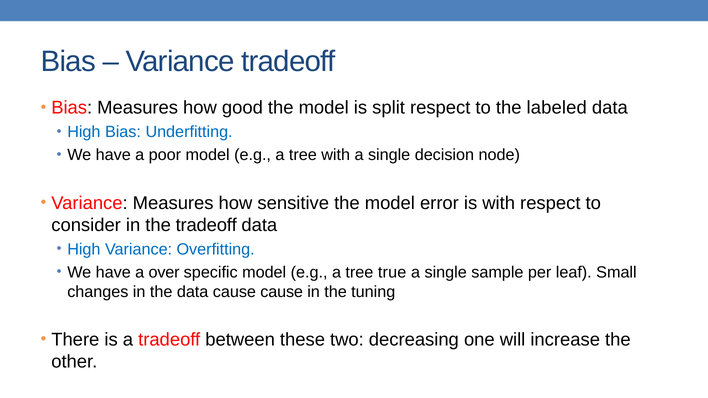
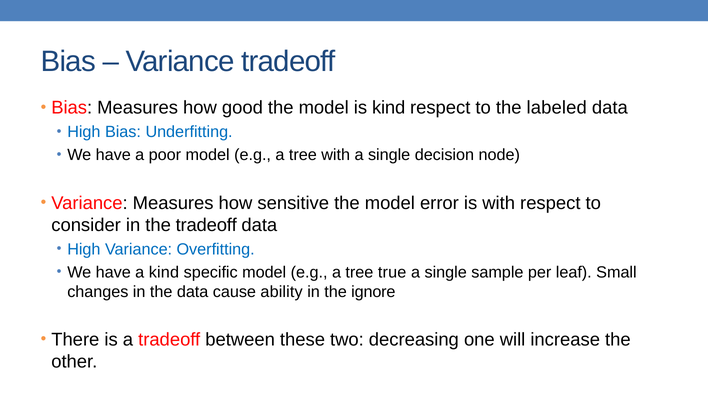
is split: split -> kind (389, 108)
a over: over -> kind (164, 272)
cause cause: cause -> ability (282, 292)
tuning: tuning -> ignore (373, 292)
